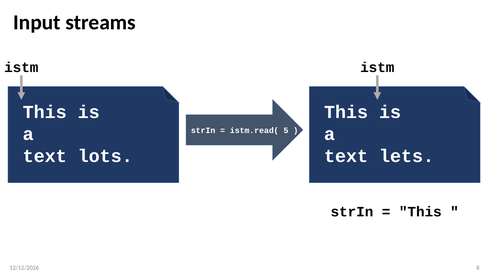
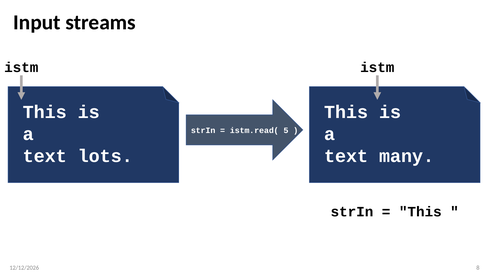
lets: lets -> many (407, 156)
